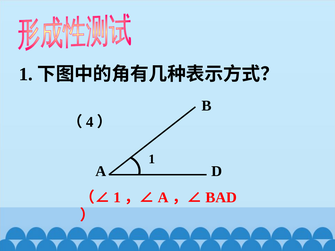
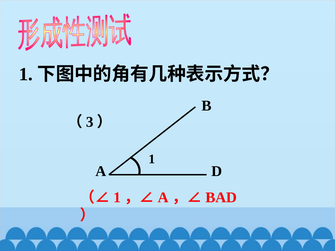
4: 4 -> 3 (90, 122)
